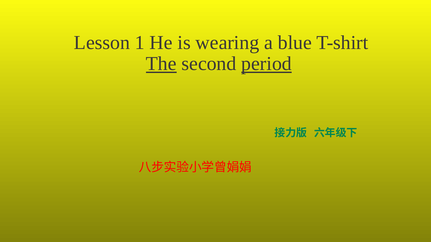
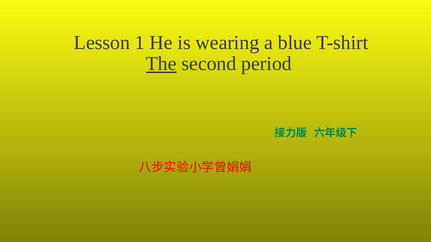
period underline: present -> none (267, 64)
